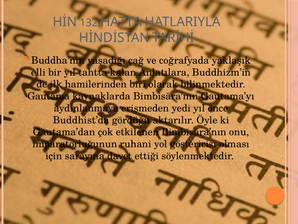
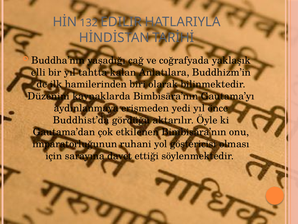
HATTA: HATTA -> EDILIR (121, 22)
Gautama: Gautama -> Düzenini (49, 96)
